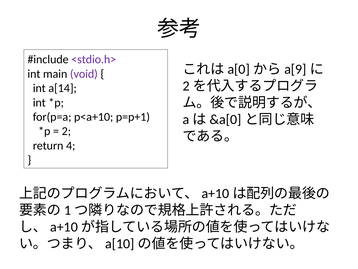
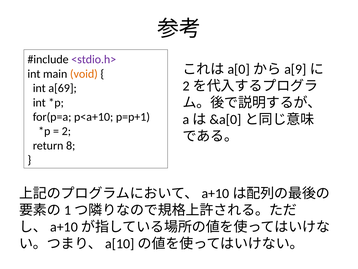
void colour: purple -> orange (84, 74)
a[14: a[14 -> a[69 (63, 88)
4: 4 -> 8 (71, 145)
